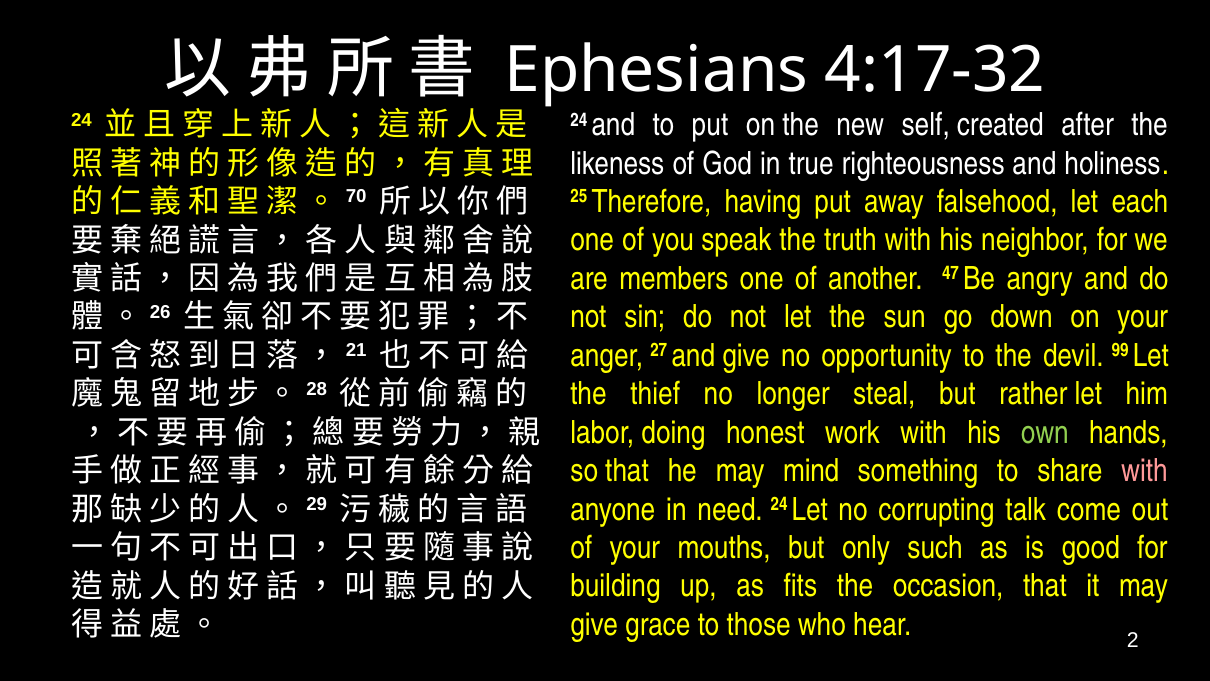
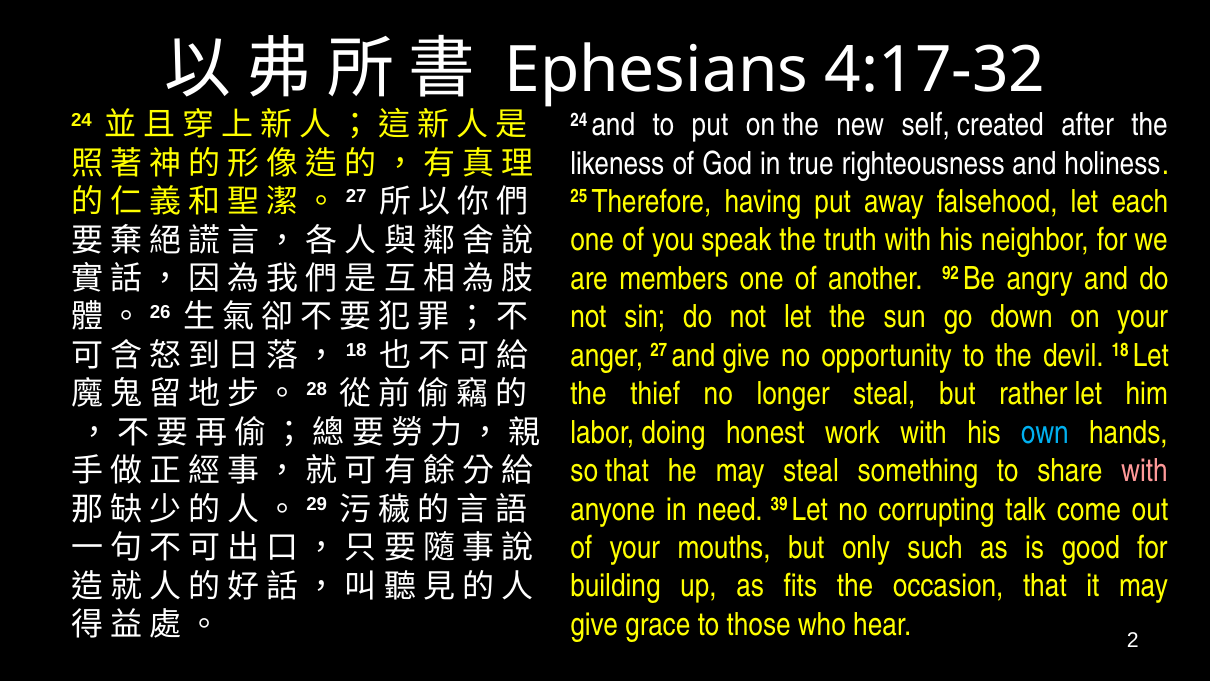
70: 70 -> 27 (356, 197)
47: 47 -> 92 (951, 273)
devil 99: 99 -> 18 (1120, 350)
21: 21 -> 18 (356, 350)
own colour: light green -> light blue (1045, 432)
may mind: mind -> steal (811, 471)
need 24: 24 -> 39 (779, 504)
